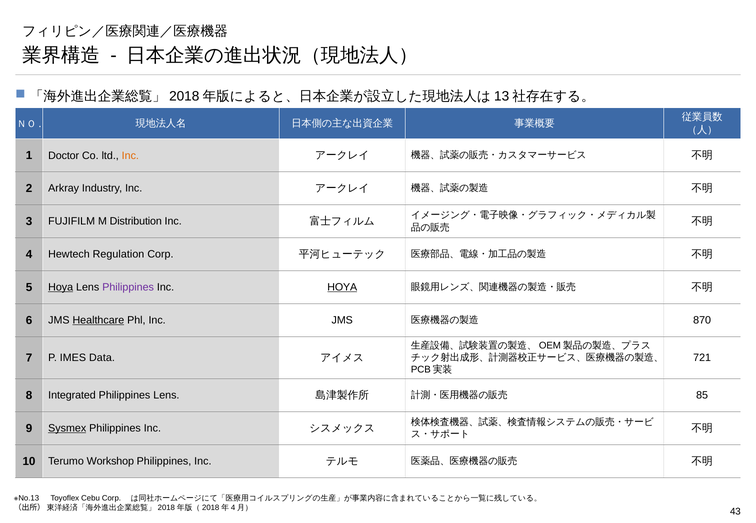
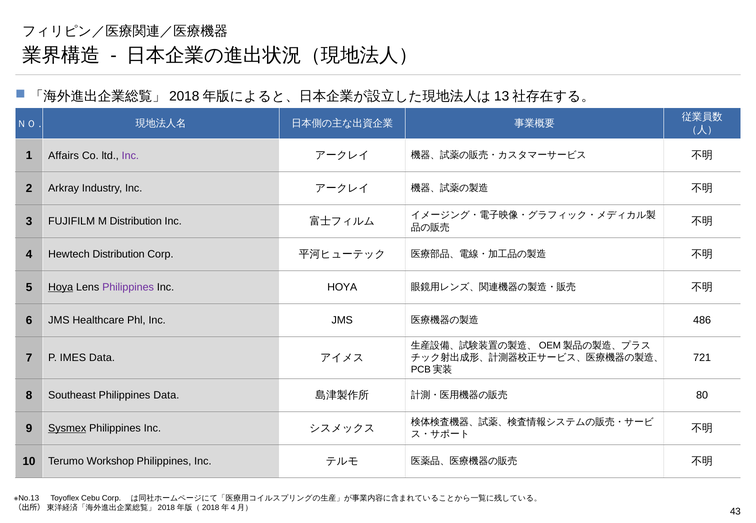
Doctor: Doctor -> Affairs (64, 156)
Inc colour: orange -> purple (130, 156)
Hewtech Regulation: Regulation -> Distribution (119, 255)
HOYA underline: present -> none (342, 287)
Healthcare underline: present -> none (98, 320)
870: 870 -> 486 (702, 320)
Integrated: Integrated -> Southeast (72, 396)
Philippines Lens: Lens -> Data (166, 396)
85: 85 -> 80 (702, 396)
